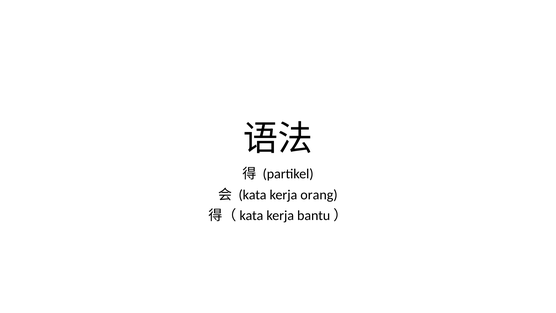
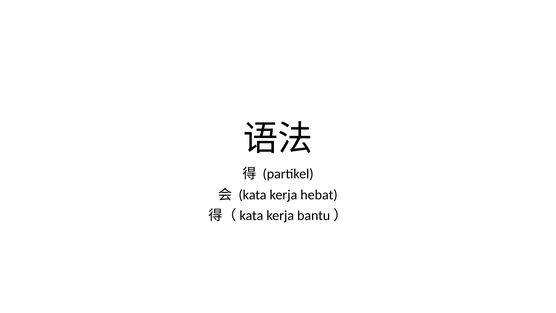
orang: orang -> hebat (319, 195)
